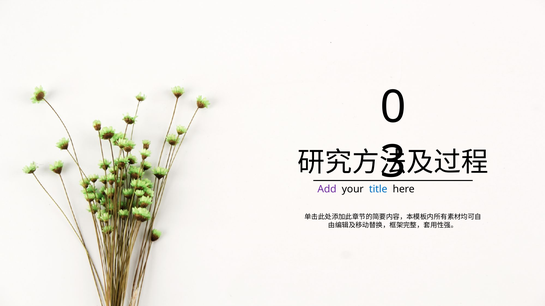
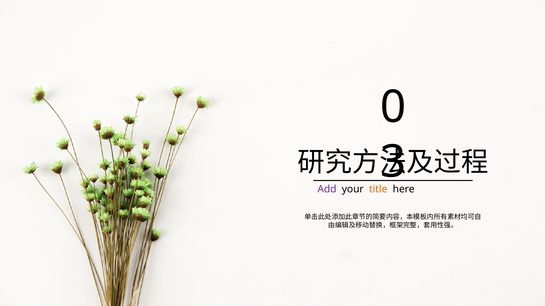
title colour: blue -> orange (378, 190)
